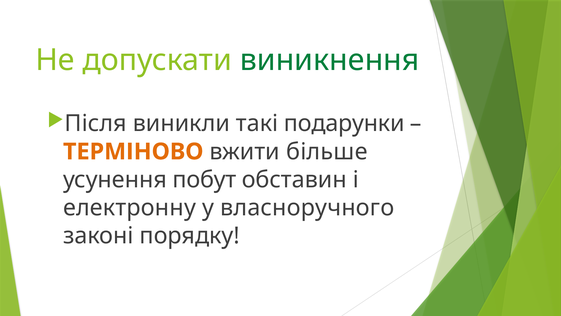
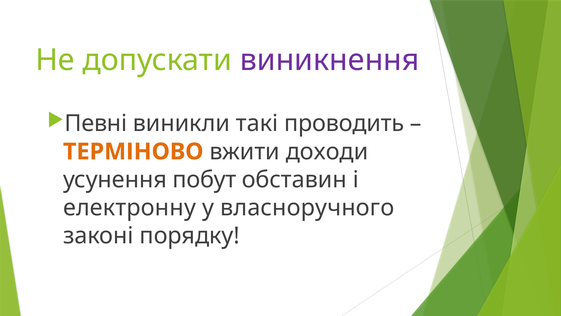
виникнення colour: green -> purple (330, 60)
Після: Після -> Певні (96, 123)
подарунки: подарунки -> проводить (344, 123)
більше: більше -> доходи (327, 151)
